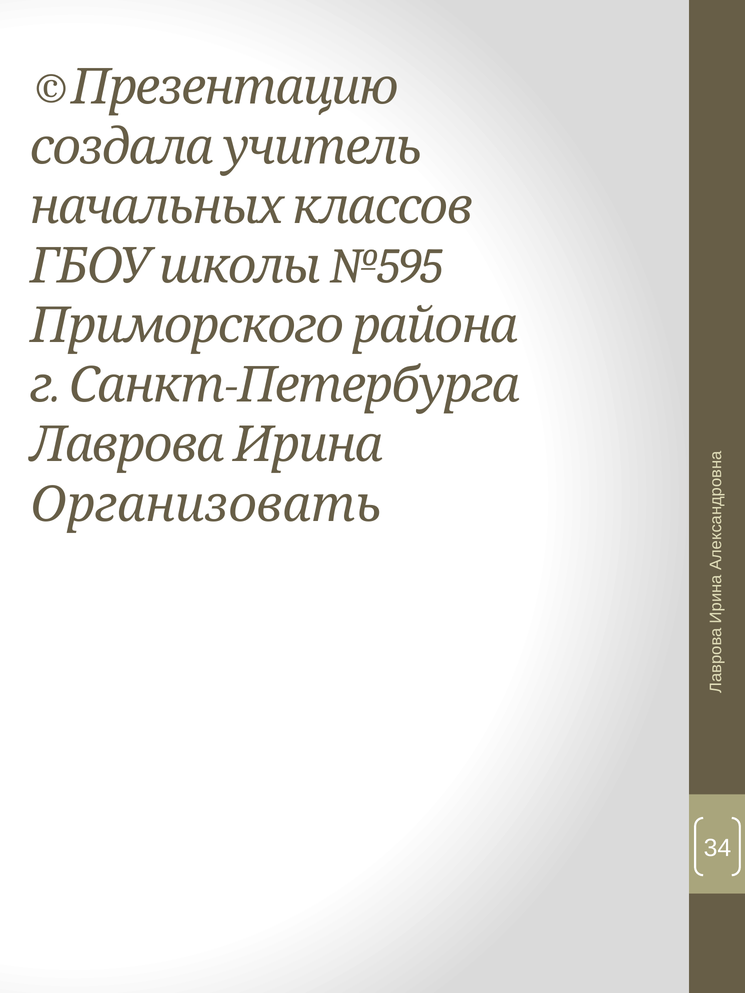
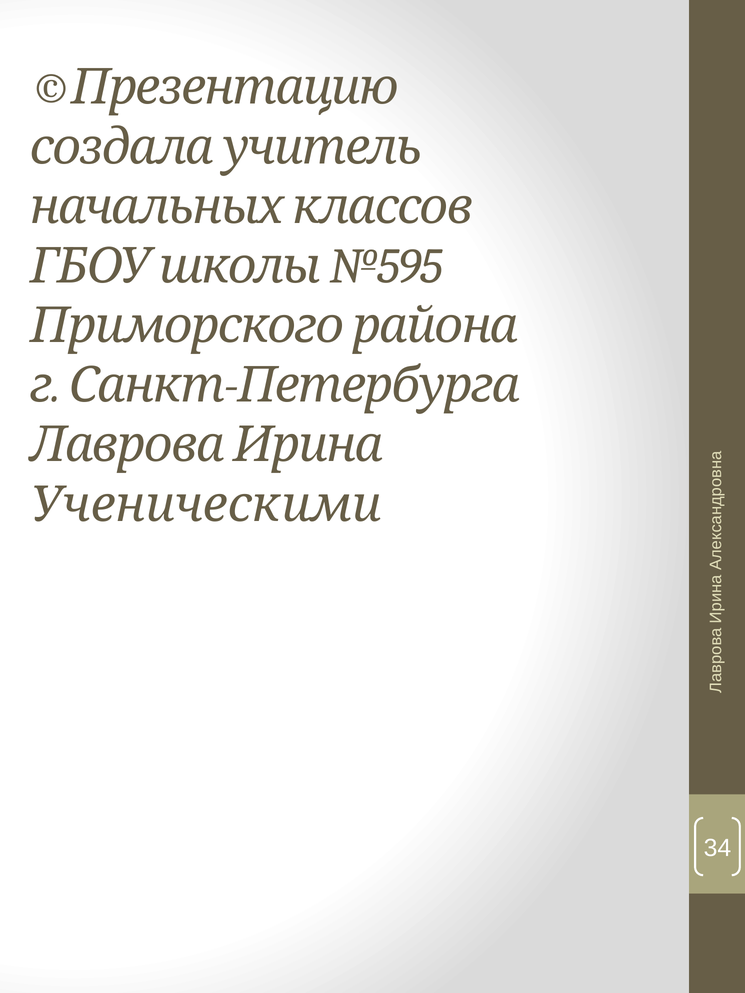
Организовать: Организовать -> Ученическими (206, 505)
